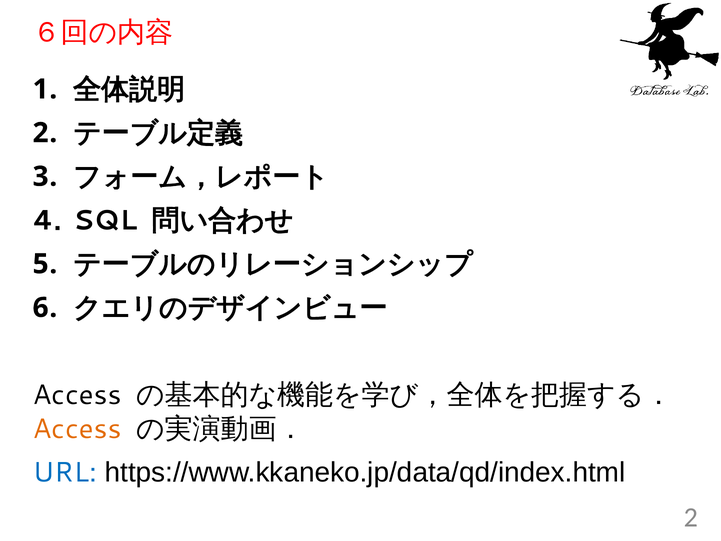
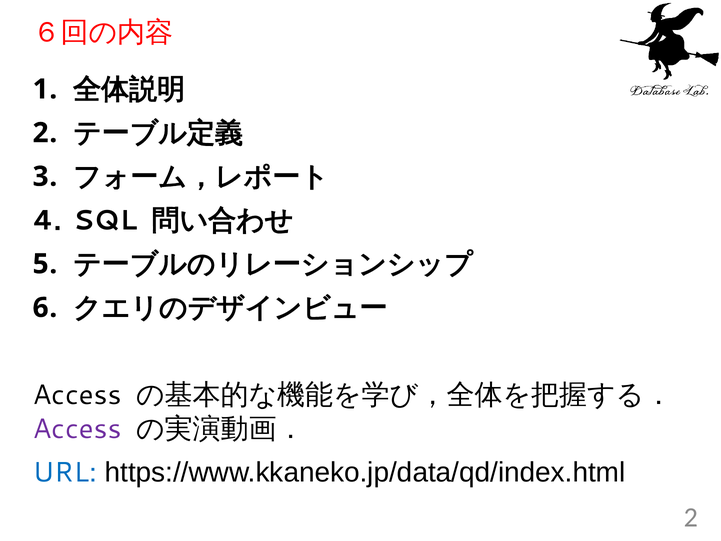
Access colour: orange -> purple (77, 429)
